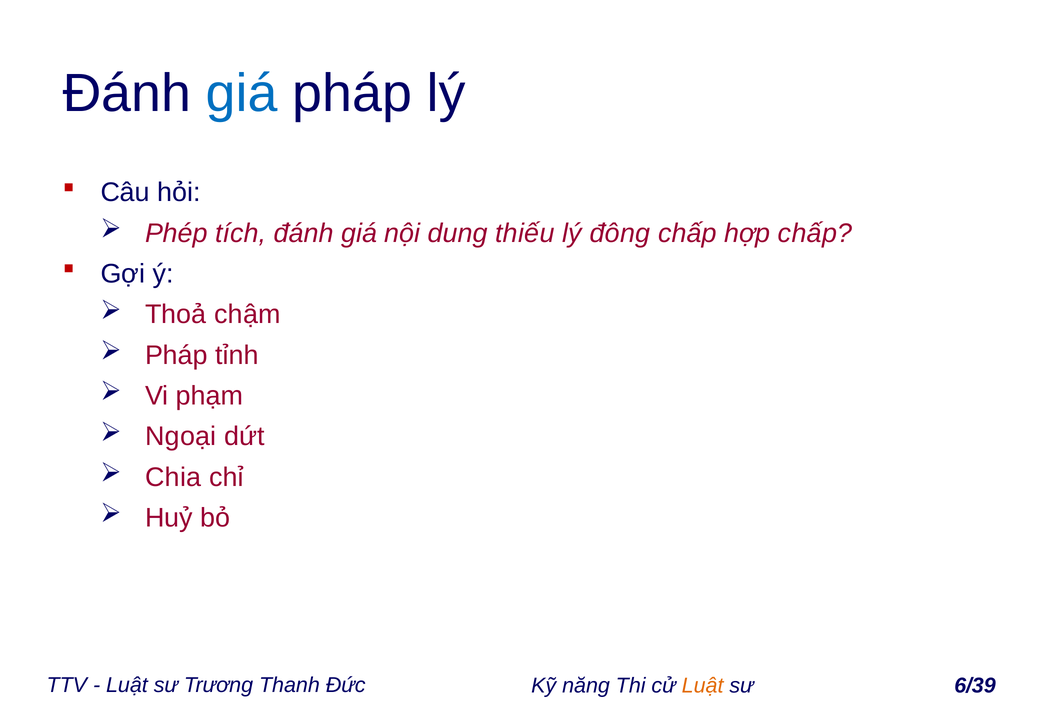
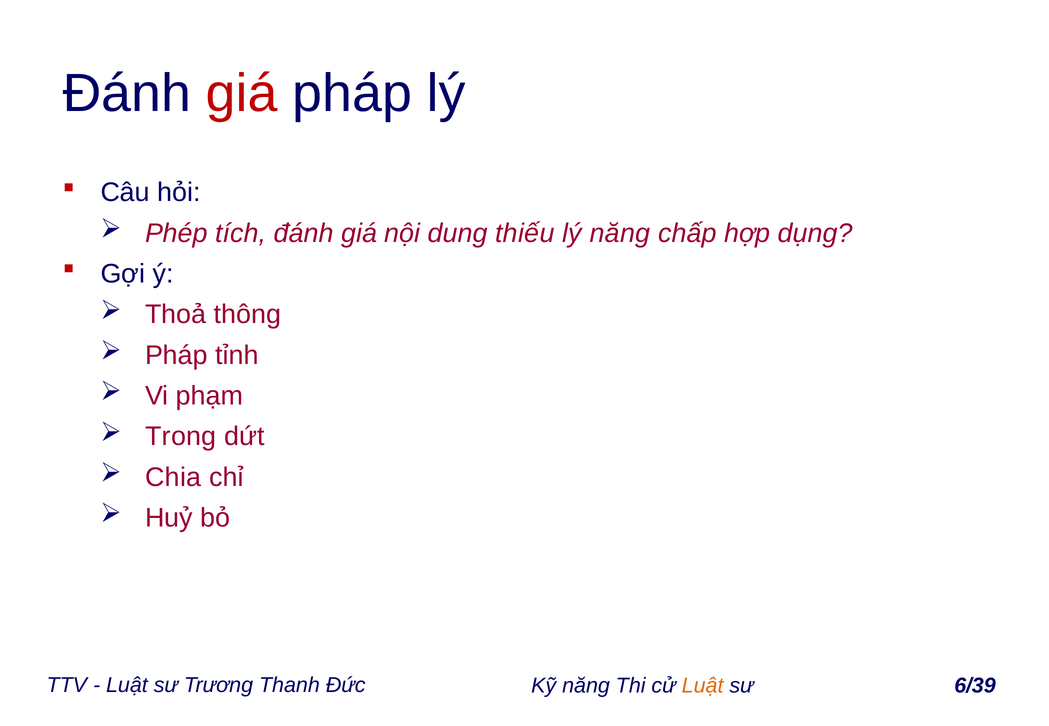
giá colour: blue -> red (242, 93)
lý đông: đông -> năng (620, 233)
hợp chấp: chấp -> dụng (815, 233)
chậm: chậm -> thông (247, 315)
Ngoại: Ngoại -> Trong (181, 437)
